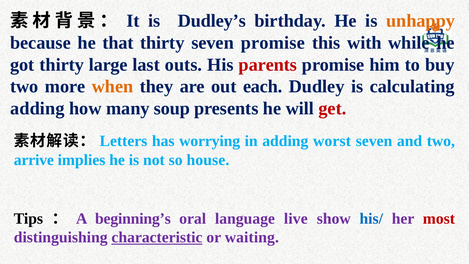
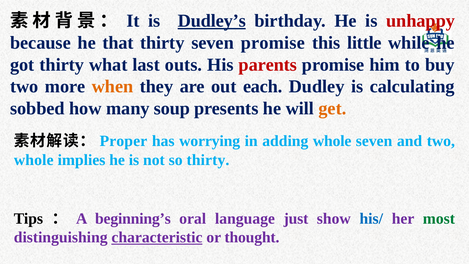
Dudley’s underline: none -> present (212, 21)
unhappy colour: orange -> red (421, 21)
with: with -> little (364, 43)
large: large -> what (108, 65)
adding: adding -> sobbed (37, 108)
get colour: red -> orange (332, 108)
Letters: Letters -> Proper (123, 141)
adding worst: worst -> whole (332, 141)
arrive: arrive -> whole (34, 160)
so house: house -> thirty (208, 160)
live: live -> just (296, 219)
most colour: red -> green (439, 219)
waiting: waiting -> thought (252, 237)
